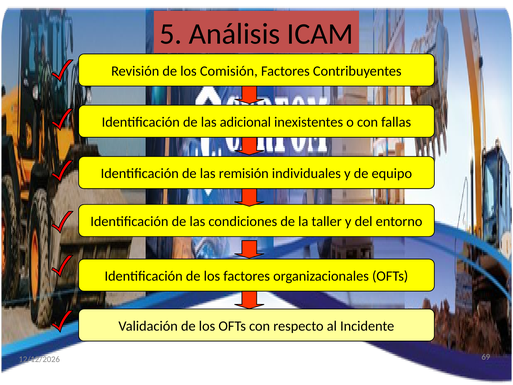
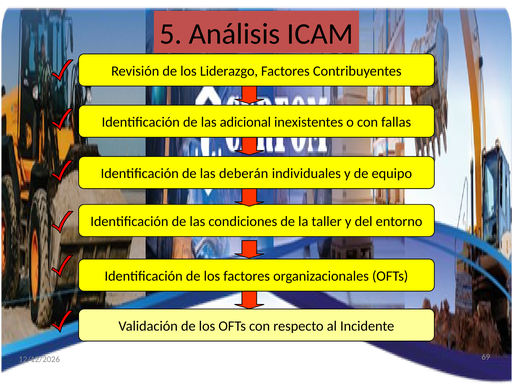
Comisión: Comisión -> Liderazgo (229, 71)
remisión: remisión -> deberán (244, 173)
